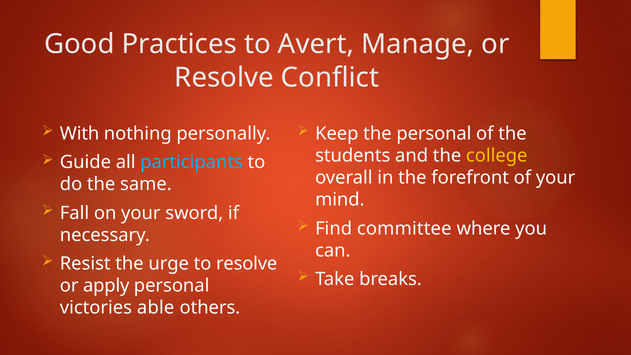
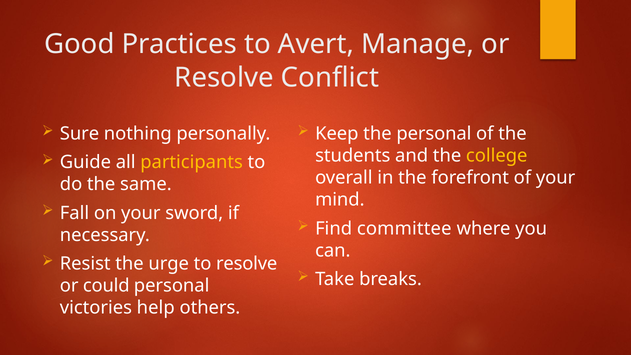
With: With -> Sure (80, 134)
participants colour: light blue -> yellow (192, 162)
apply: apply -> could (106, 286)
able: able -> help (156, 308)
